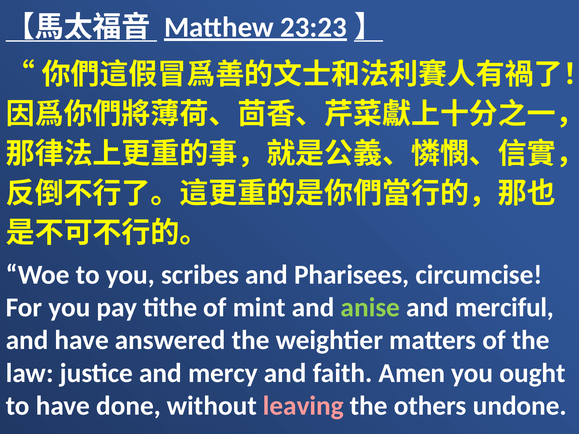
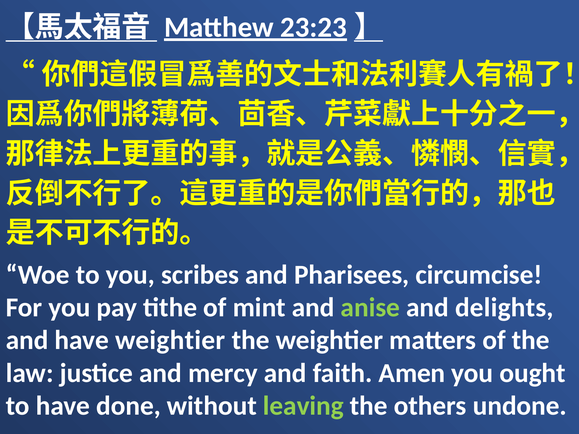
merciful: merciful -> delights (504, 308)
have answered: answered -> weightier (170, 340)
leaving colour: pink -> light green (303, 406)
